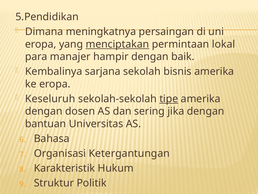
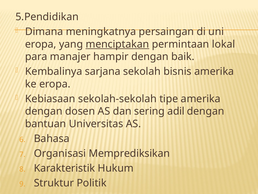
Keseluruh: Keseluruh -> Kebiasaan (50, 99)
tipe underline: present -> none (169, 99)
jika: jika -> adil (176, 111)
Ketergantungan: Ketergantungan -> Memprediksikan (129, 153)
